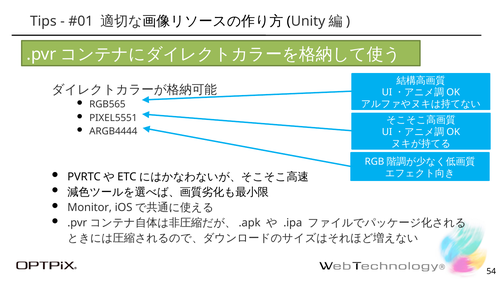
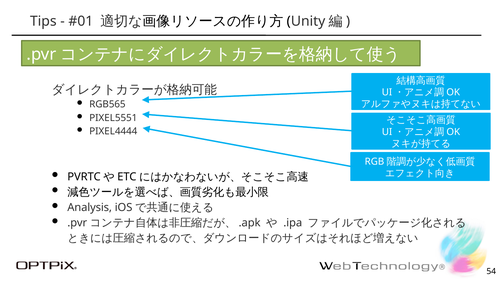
ARGB4444: ARGB4444 -> PIXEL4444 (113, 131)
Monitor: Monitor -> Analysis (90, 207)
